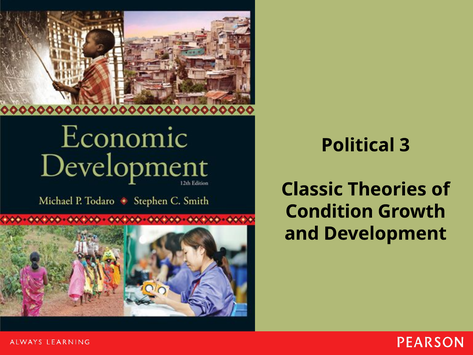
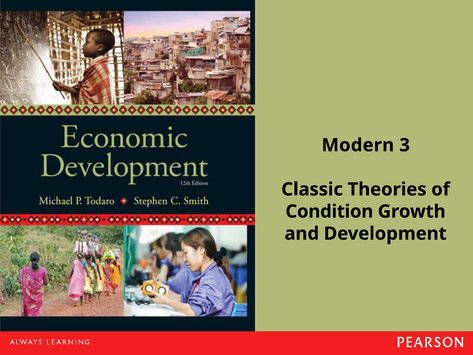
Political: Political -> Modern (358, 145)
